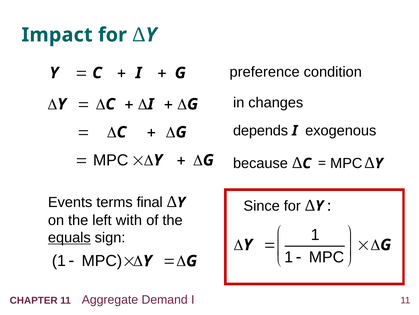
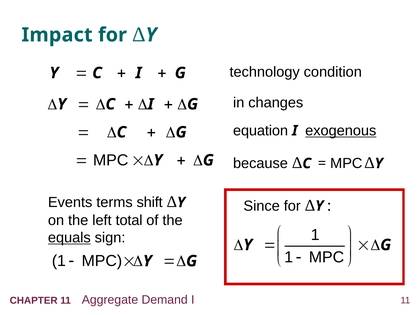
preference: preference -> technology (265, 72)
depends: depends -> equation (261, 130)
exogenous underline: none -> present (341, 130)
final: final -> shift (150, 202)
with: with -> total (129, 220)
